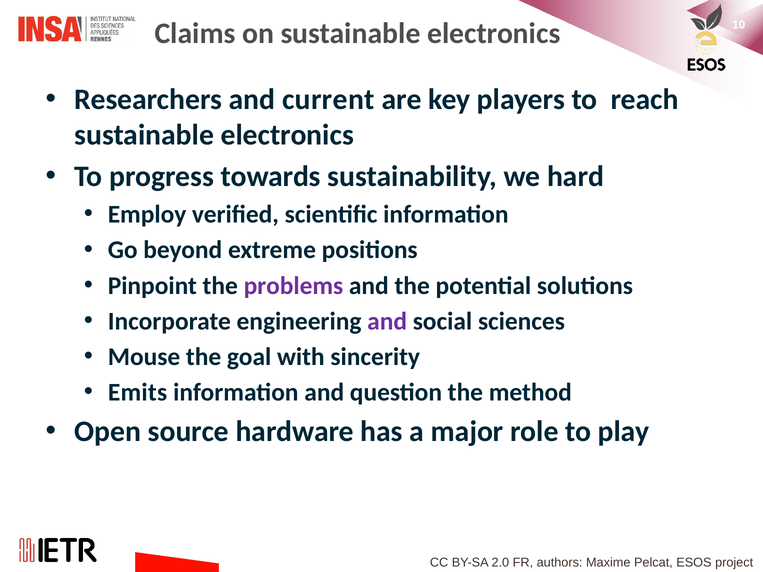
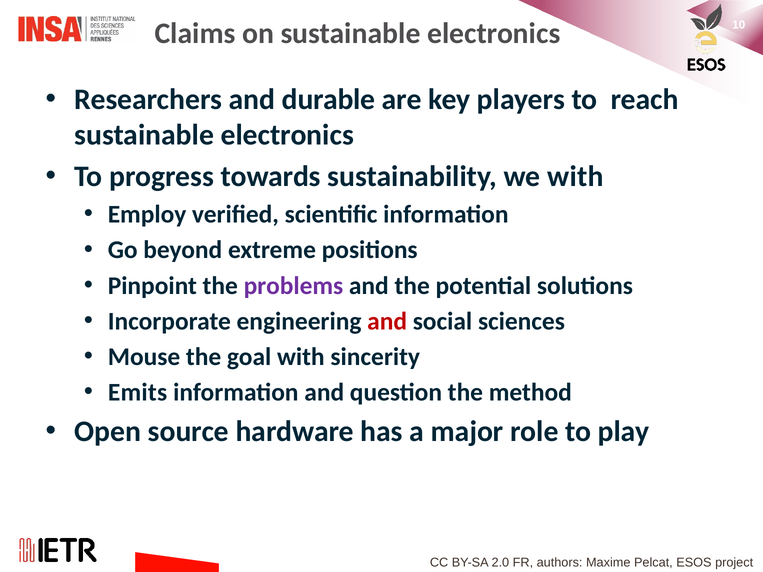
current: current -> durable (329, 100)
we hard: hard -> with (575, 177)
and colour: purple -> red (387, 321)
